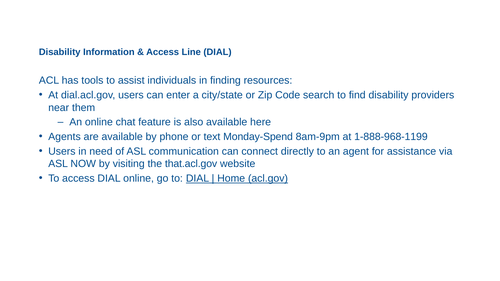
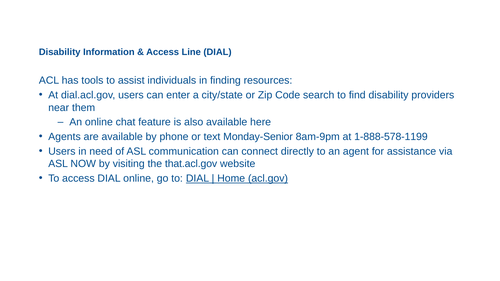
Monday-Spend: Monday-Spend -> Monday-Senior (258, 137)
1-888-968-1199: 1-888-968-1199 -> 1-888-578-1199 (391, 137)
